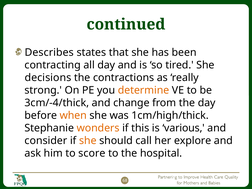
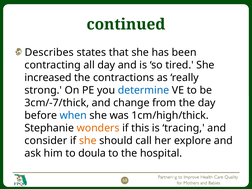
decisions: decisions -> increased (48, 78)
determine colour: orange -> blue (144, 90)
3cm/-4/thick: 3cm/-4/thick -> 3cm/-7/thick (57, 103)
when colour: orange -> blue (73, 115)
various: various -> tracing (184, 128)
score: score -> doula (92, 153)
